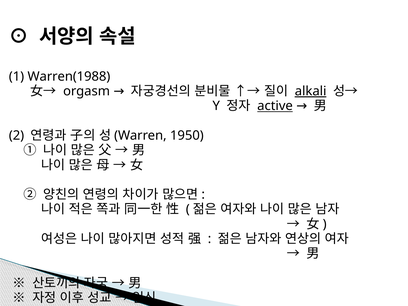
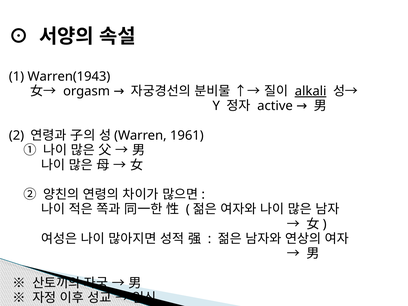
Warren(1988: Warren(1988 -> Warren(1943 (69, 76)
active underline: present -> none (275, 106)
1950: 1950 -> 1961 (187, 136)
